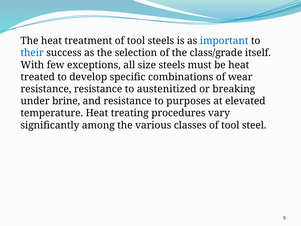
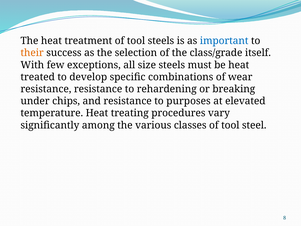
their colour: blue -> orange (32, 53)
austenitized: austenitized -> rehardening (167, 89)
brine: brine -> chips (66, 101)
